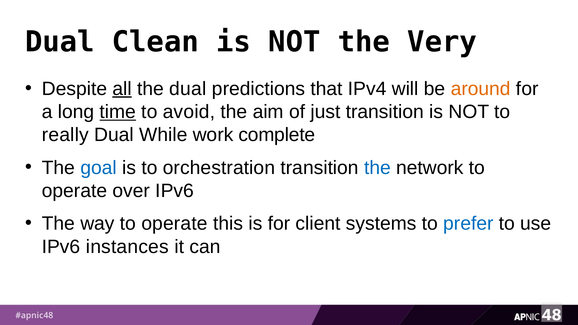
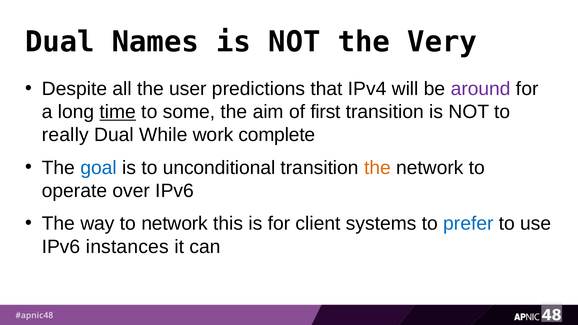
Clean: Clean -> Names (155, 42)
all underline: present -> none (122, 89)
the dual: dual -> user (188, 89)
around colour: orange -> purple (481, 89)
avoid: avoid -> some (189, 112)
just: just -> first (326, 112)
orchestration: orchestration -> unconditional (219, 168)
the colour: blue -> orange (377, 168)
way to operate: operate -> network (175, 224)
